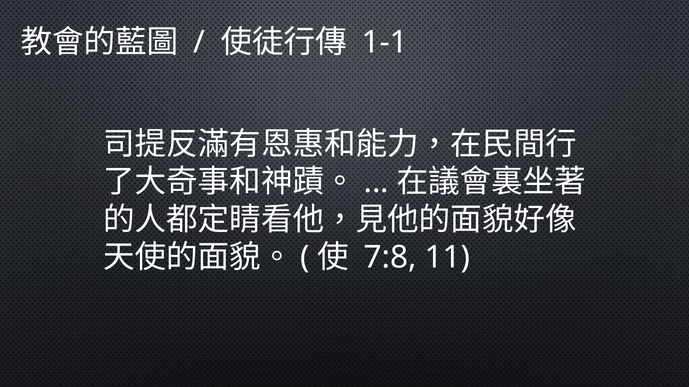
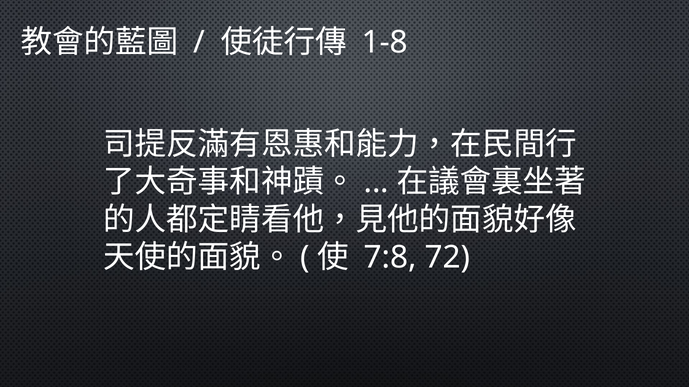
1-1: 1-1 -> 1-8 (385, 42)
11: 11 -> 72 (448, 258)
